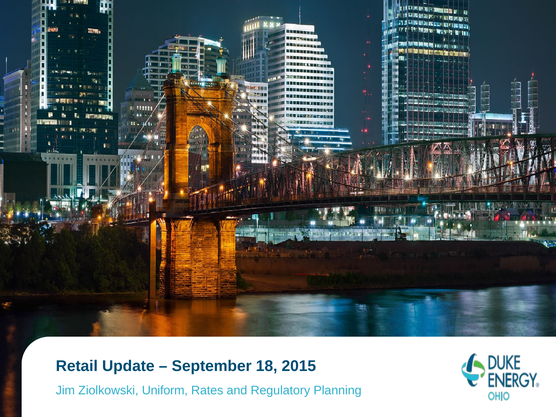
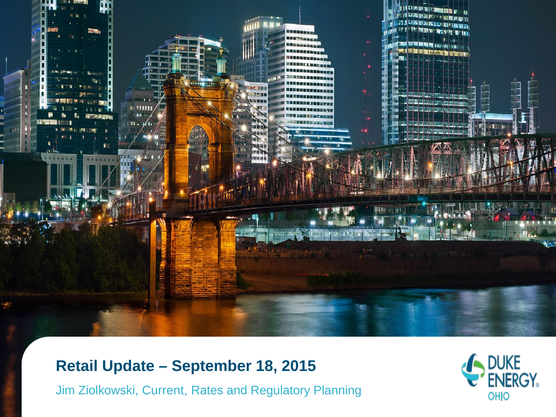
Uniform: Uniform -> Current (165, 390)
